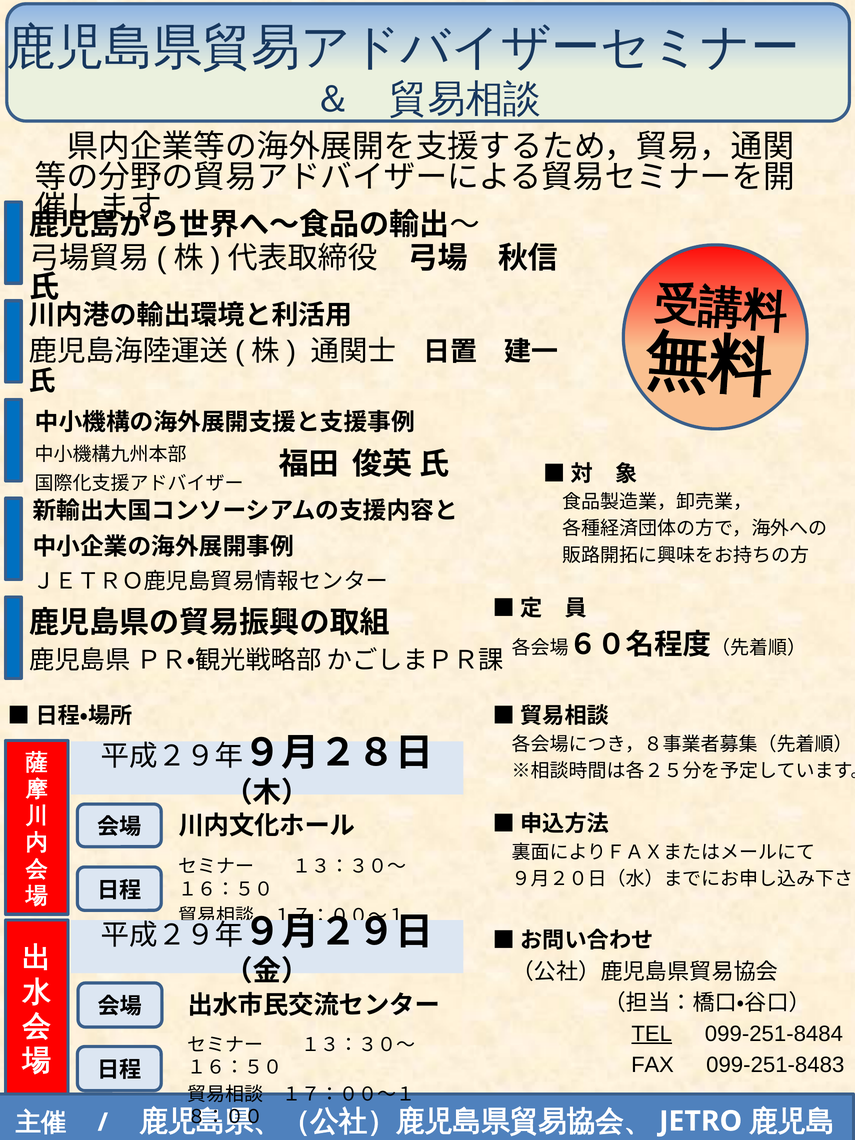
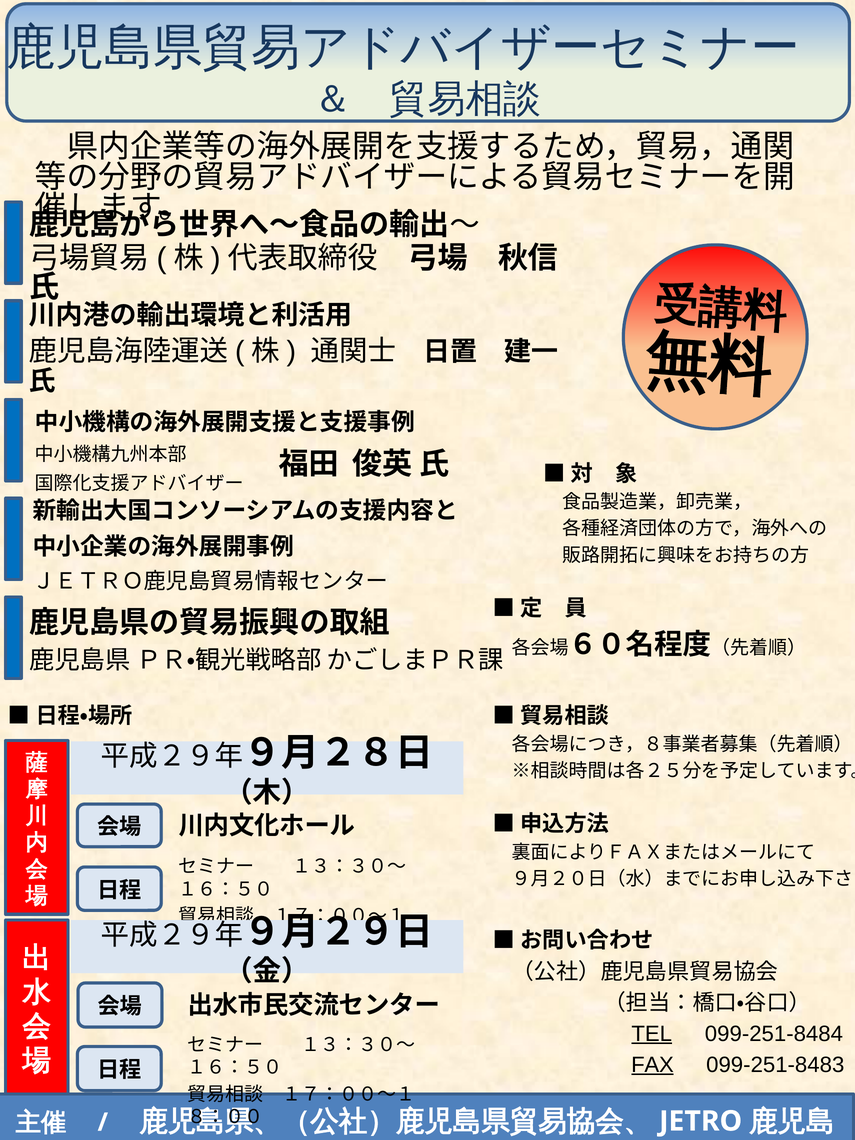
FAX underline: none -> present (652, 1065)
